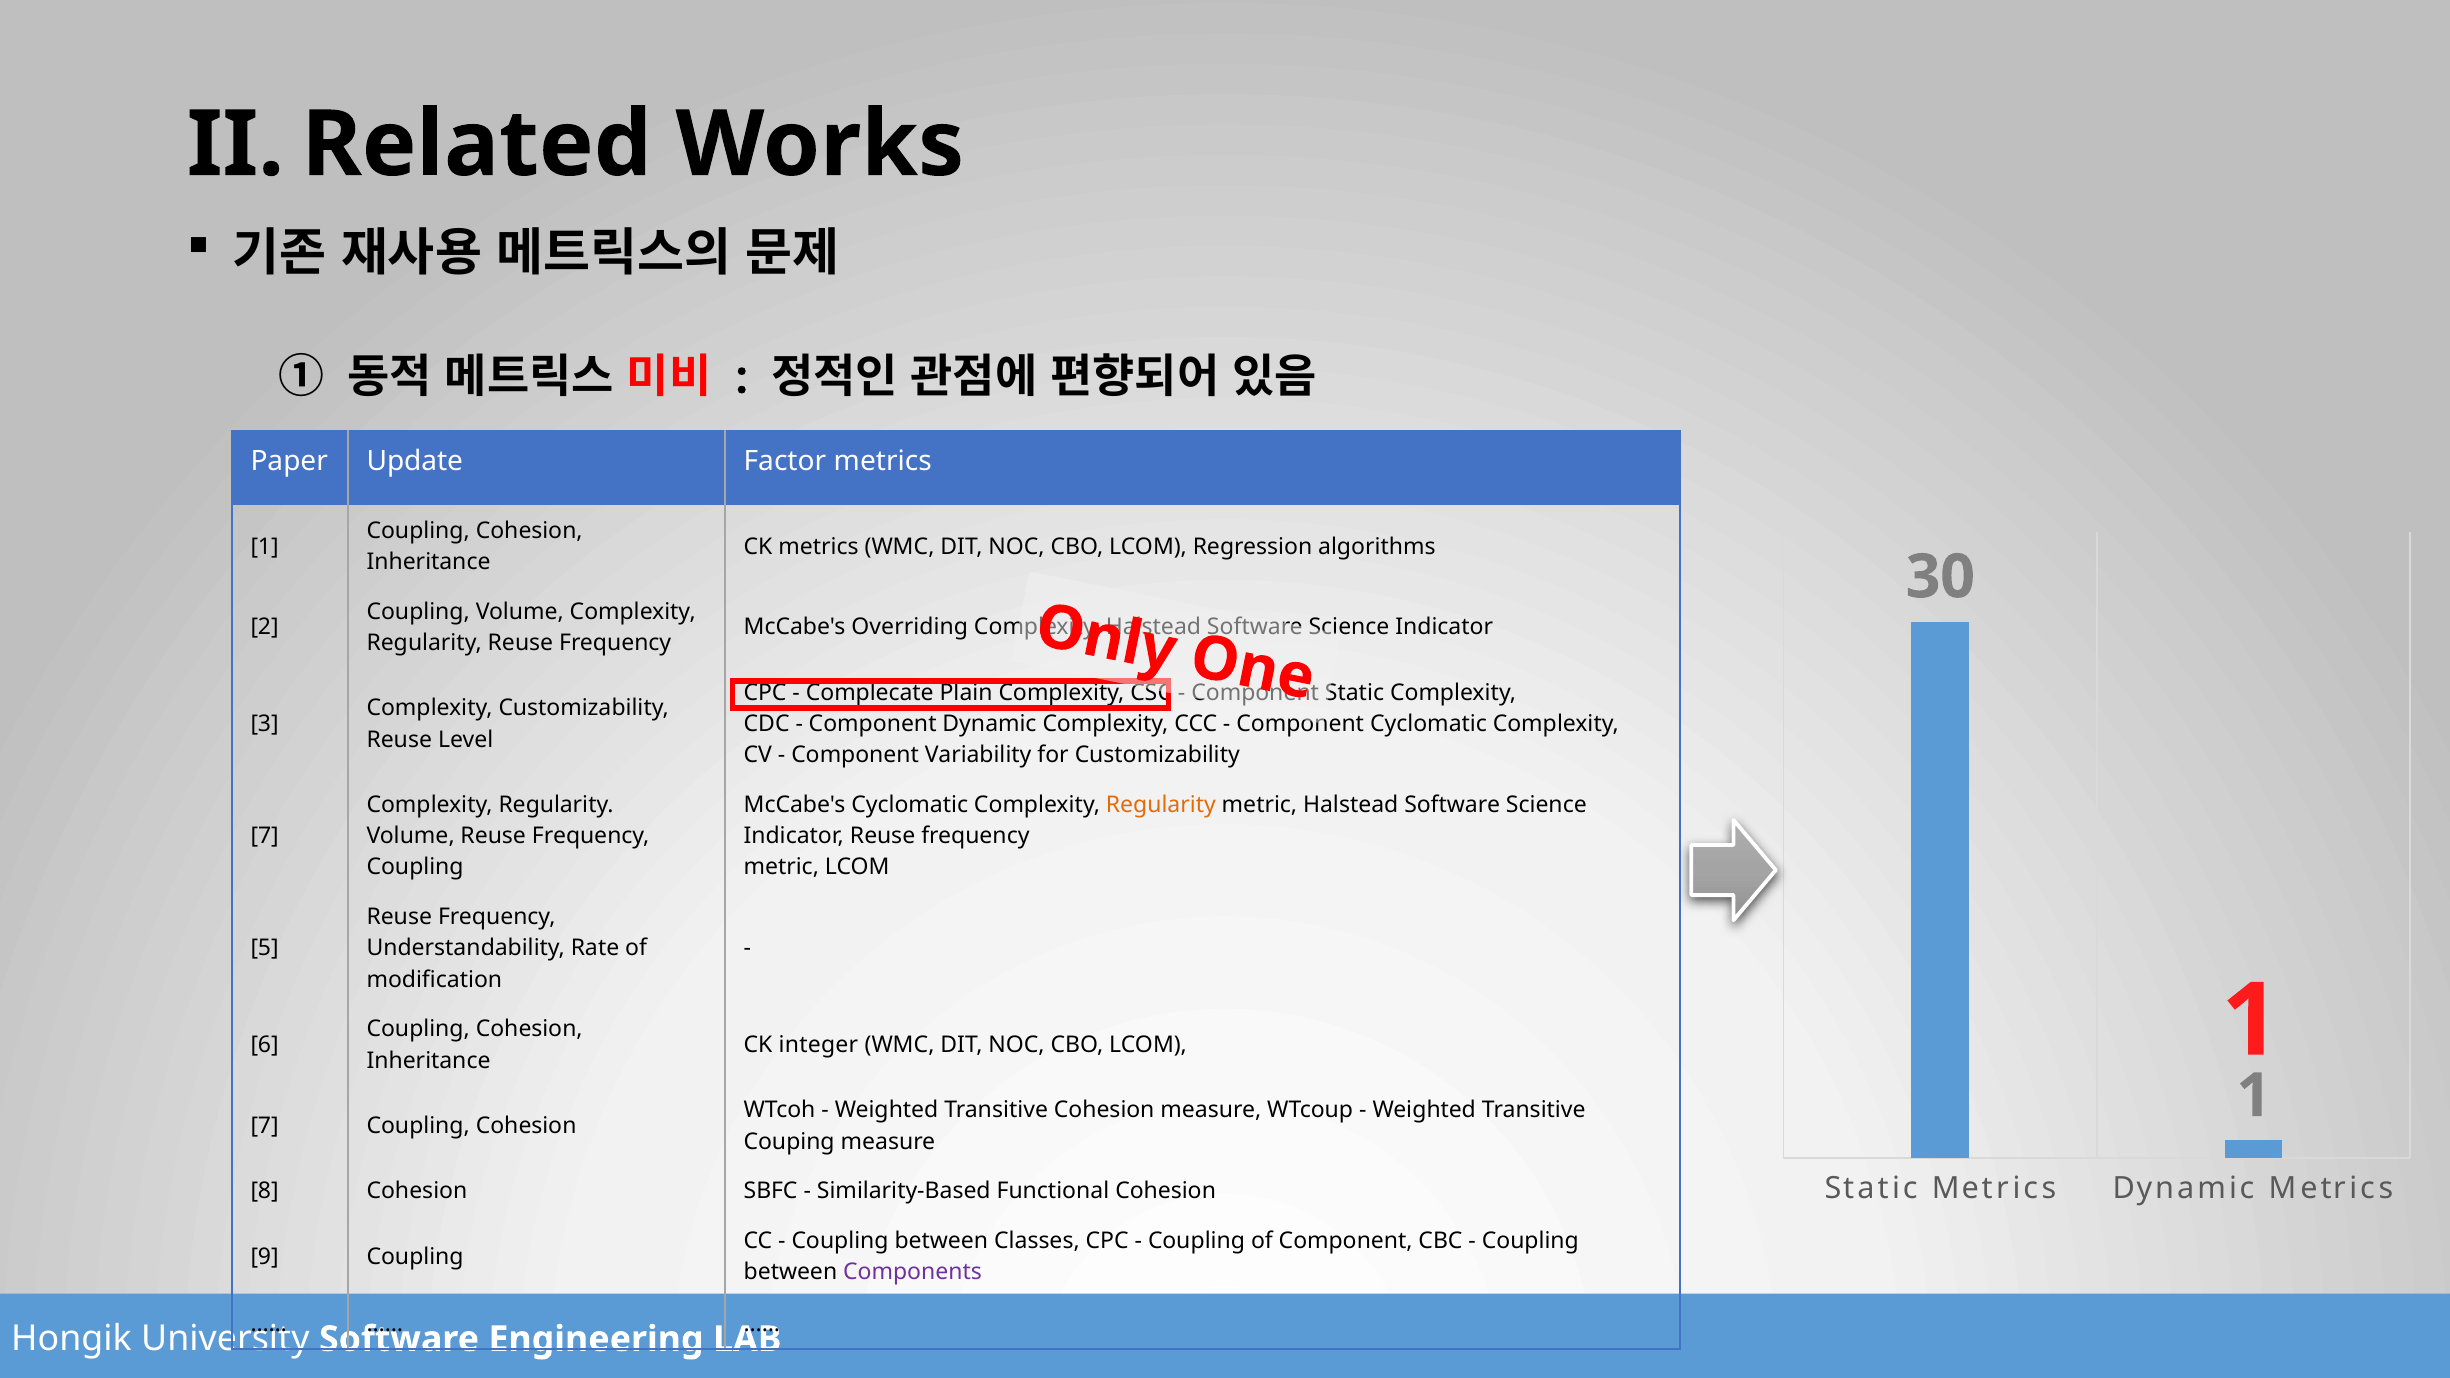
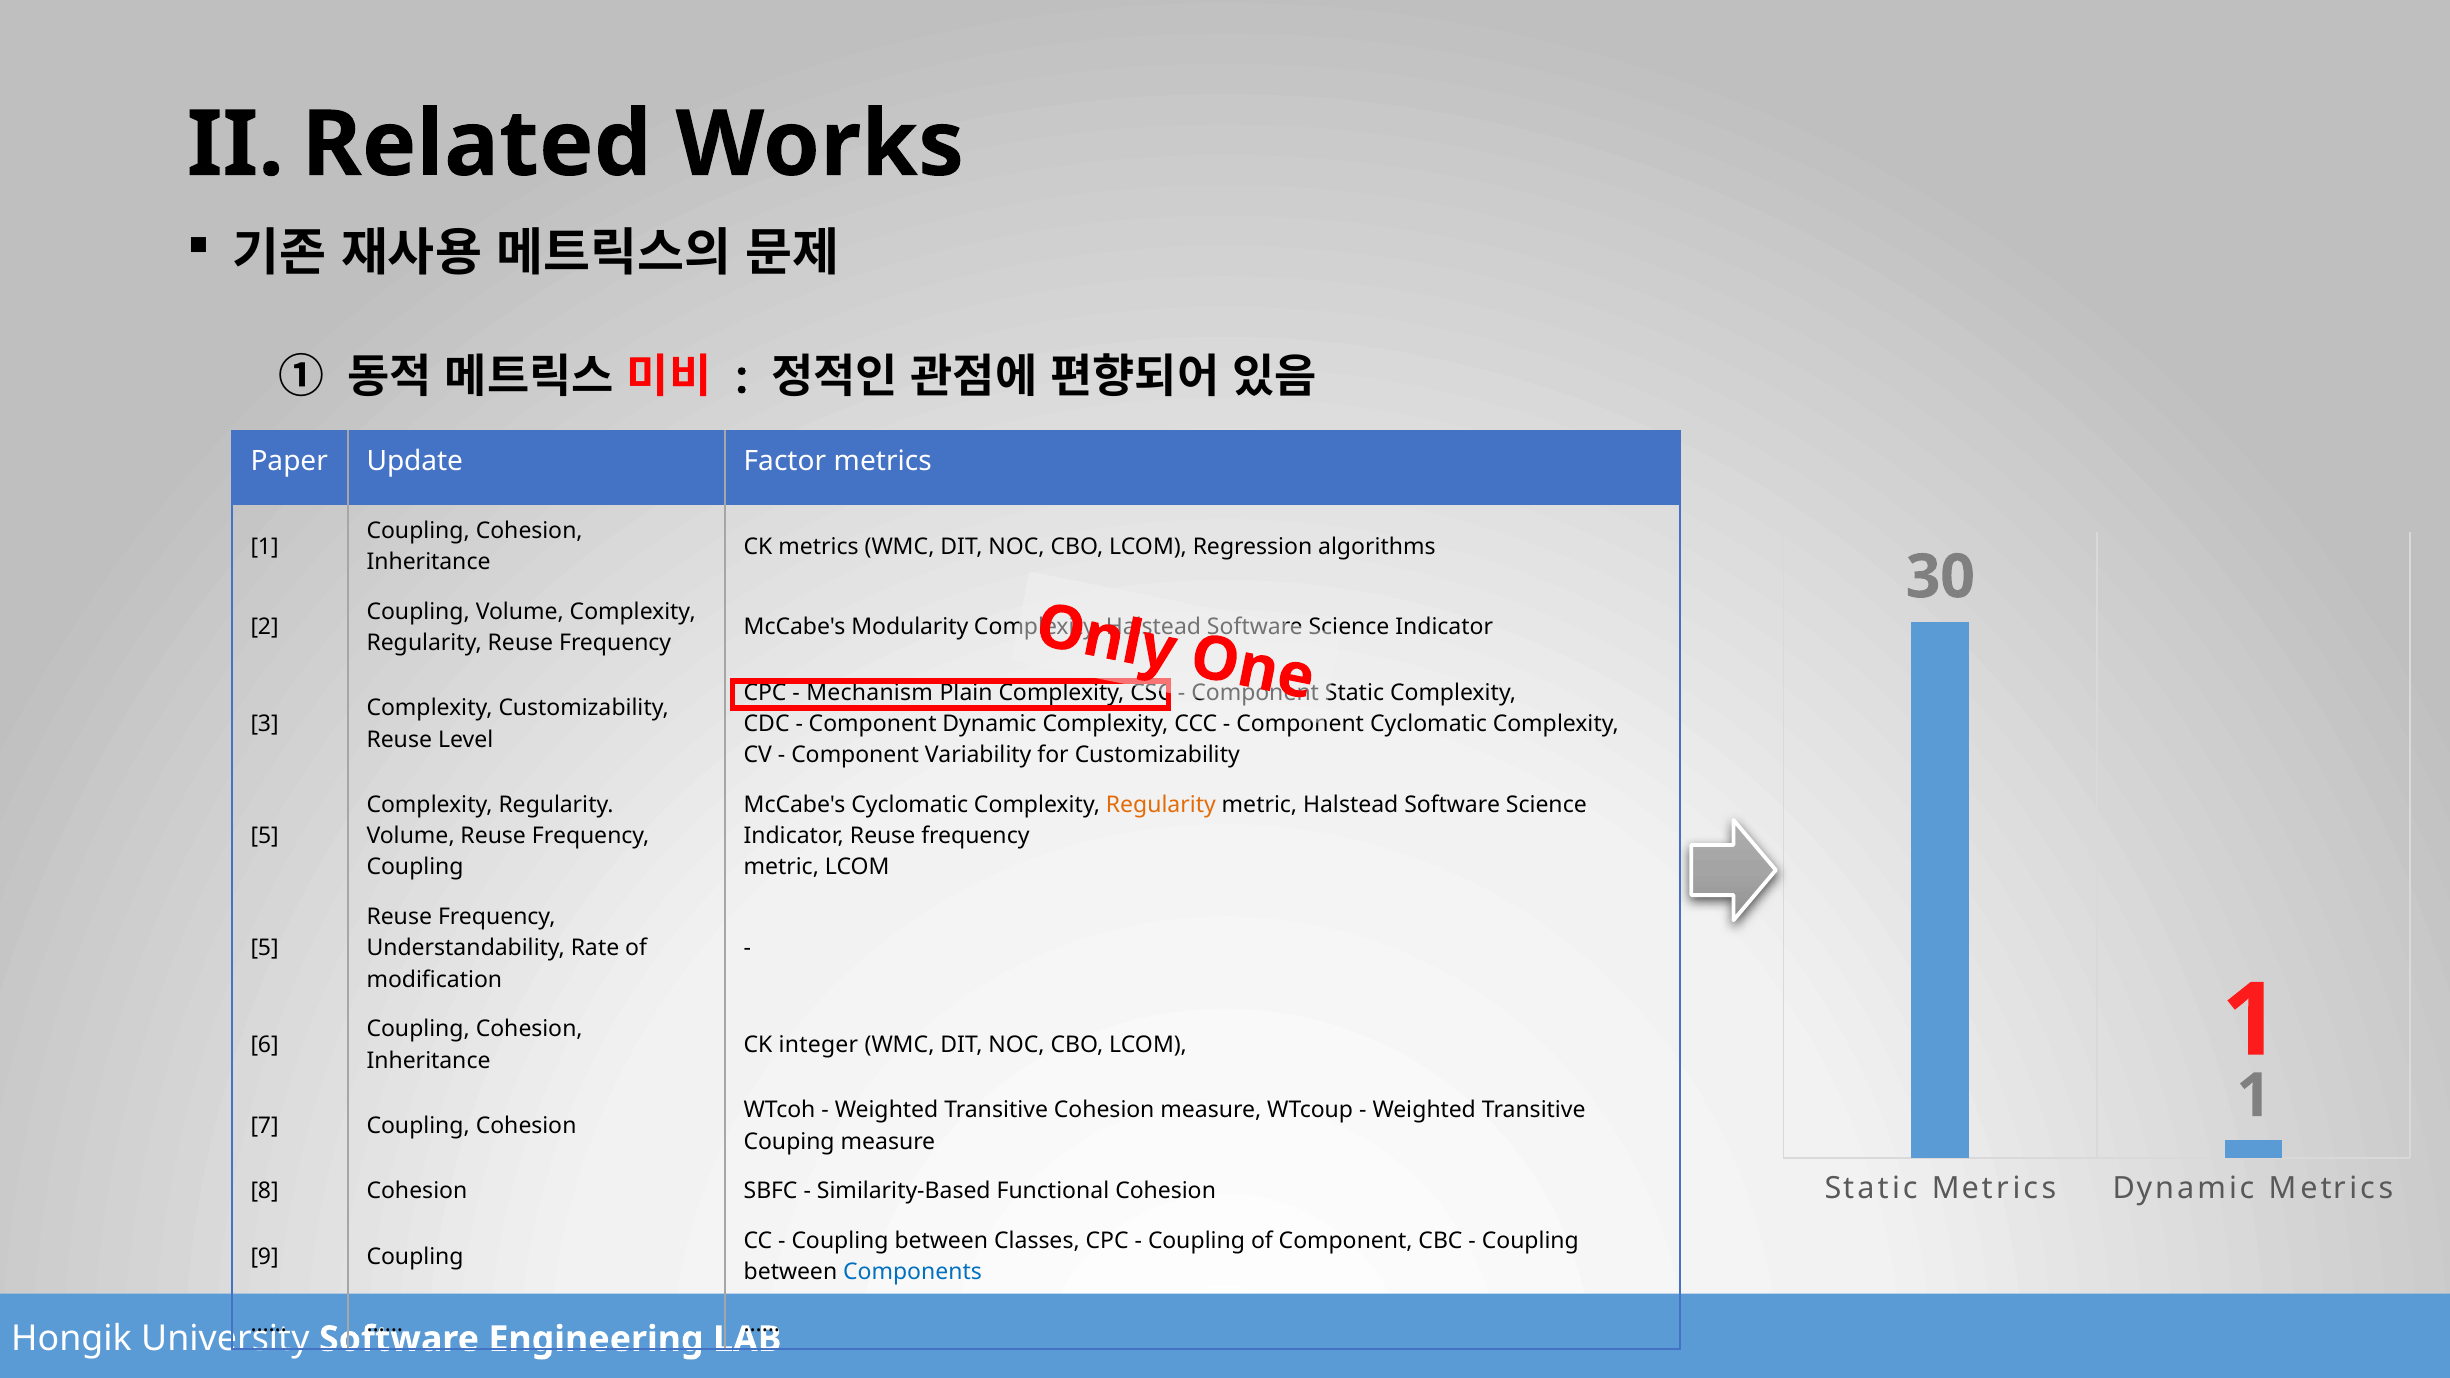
Overriding: Overriding -> Modularity (910, 627)
Complecate: Complecate -> Mechanism (870, 693)
7: 7 -> 5 (265, 836)
Components colour: purple -> blue (912, 1272)
